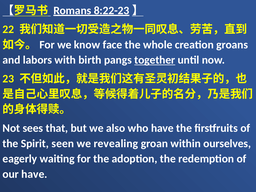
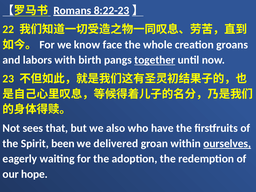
seen: seen -> been (63, 144)
revealing: revealing -> delivered (116, 144)
ourselves underline: none -> present (227, 144)
our have: have -> hope (34, 174)
